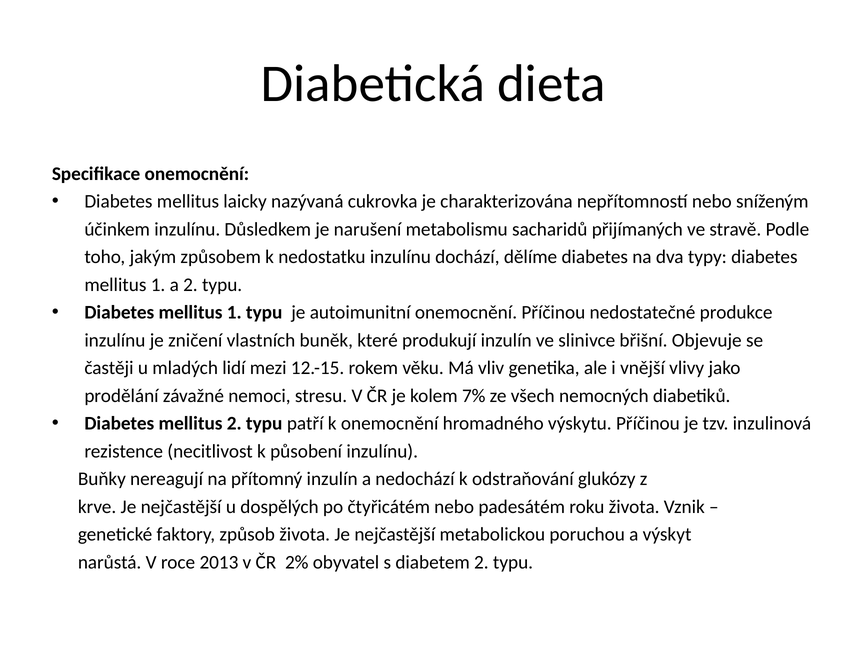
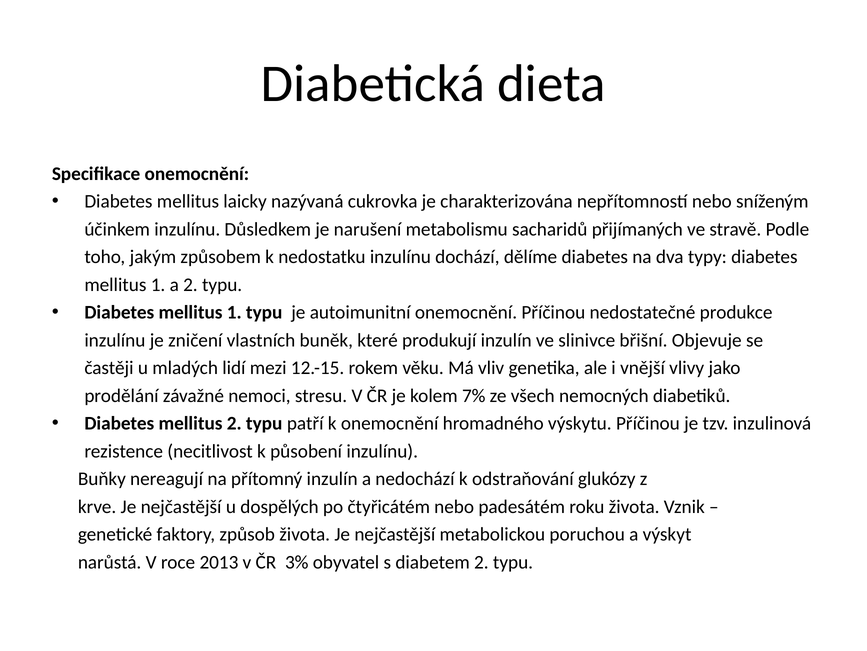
2%: 2% -> 3% (297, 562)
